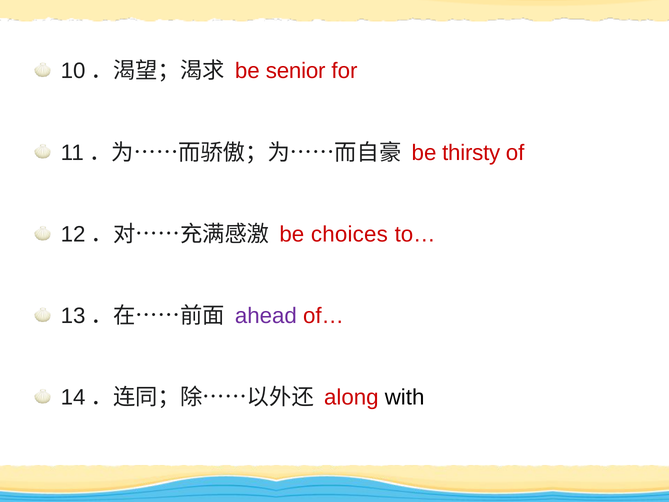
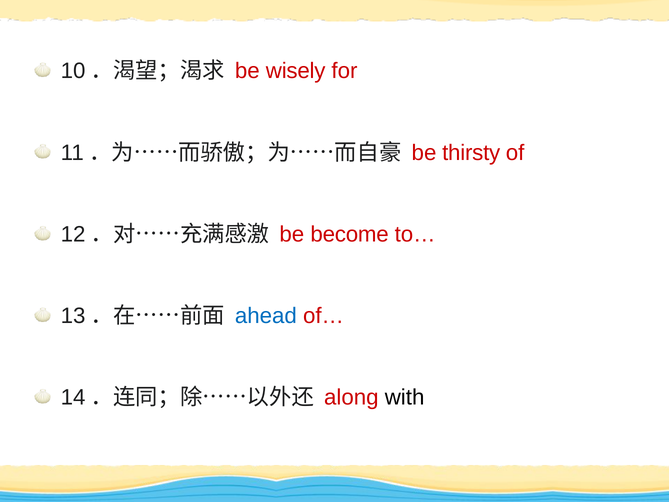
senior: senior -> wisely (296, 71)
choices: choices -> become (350, 234)
ahead colour: purple -> blue (266, 316)
